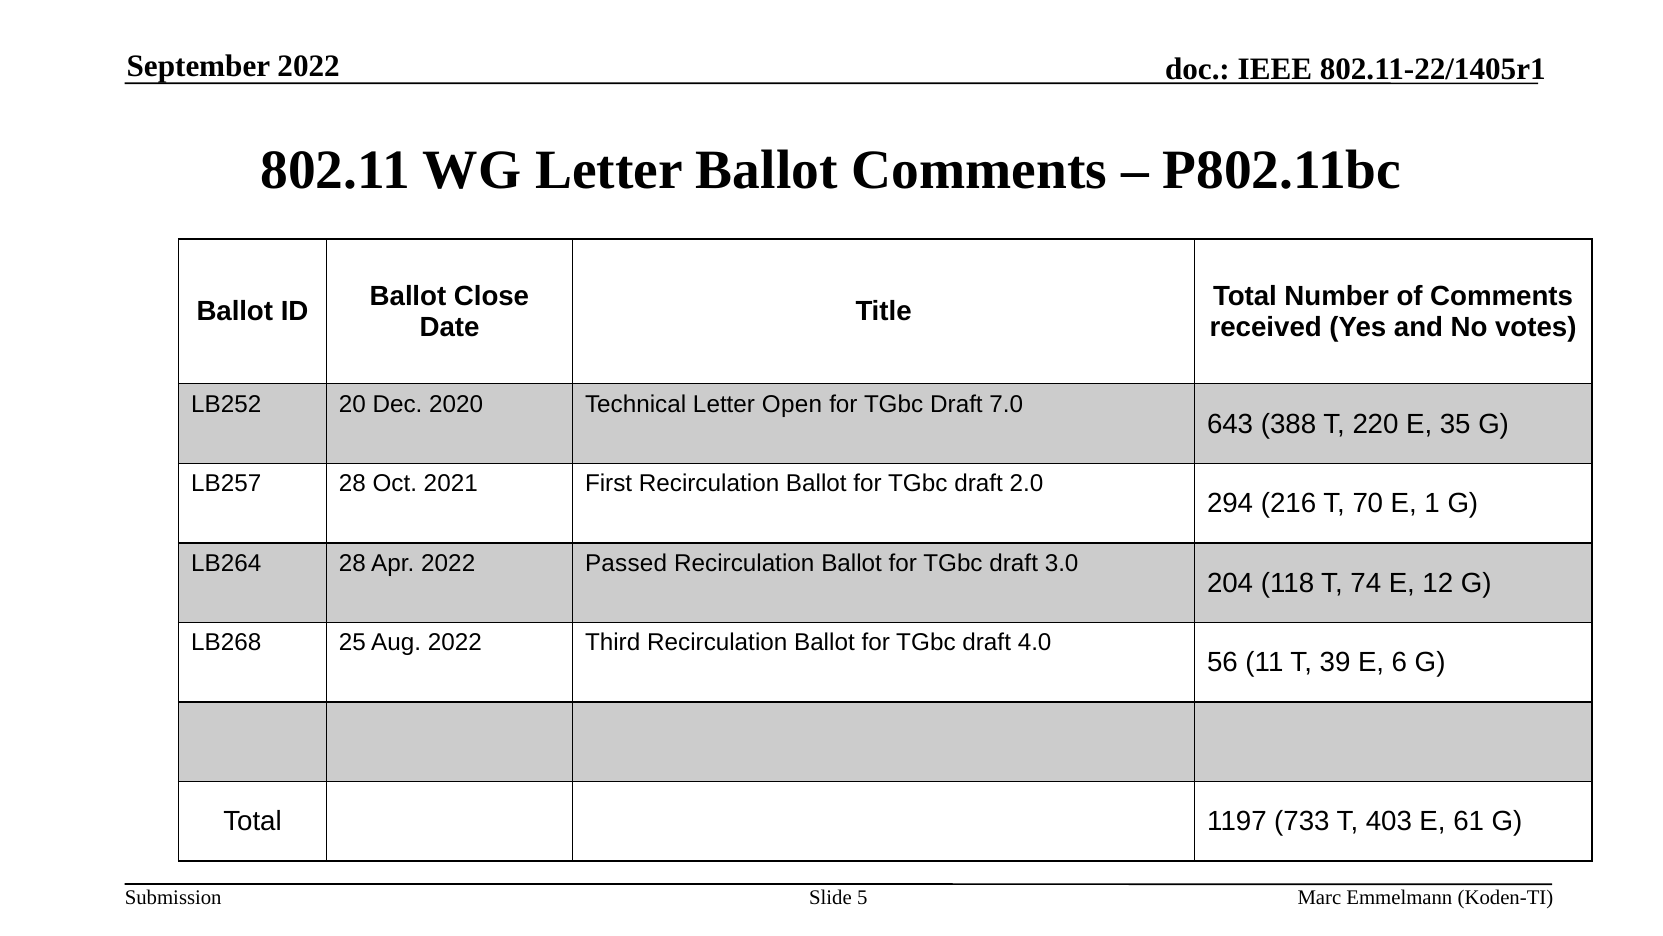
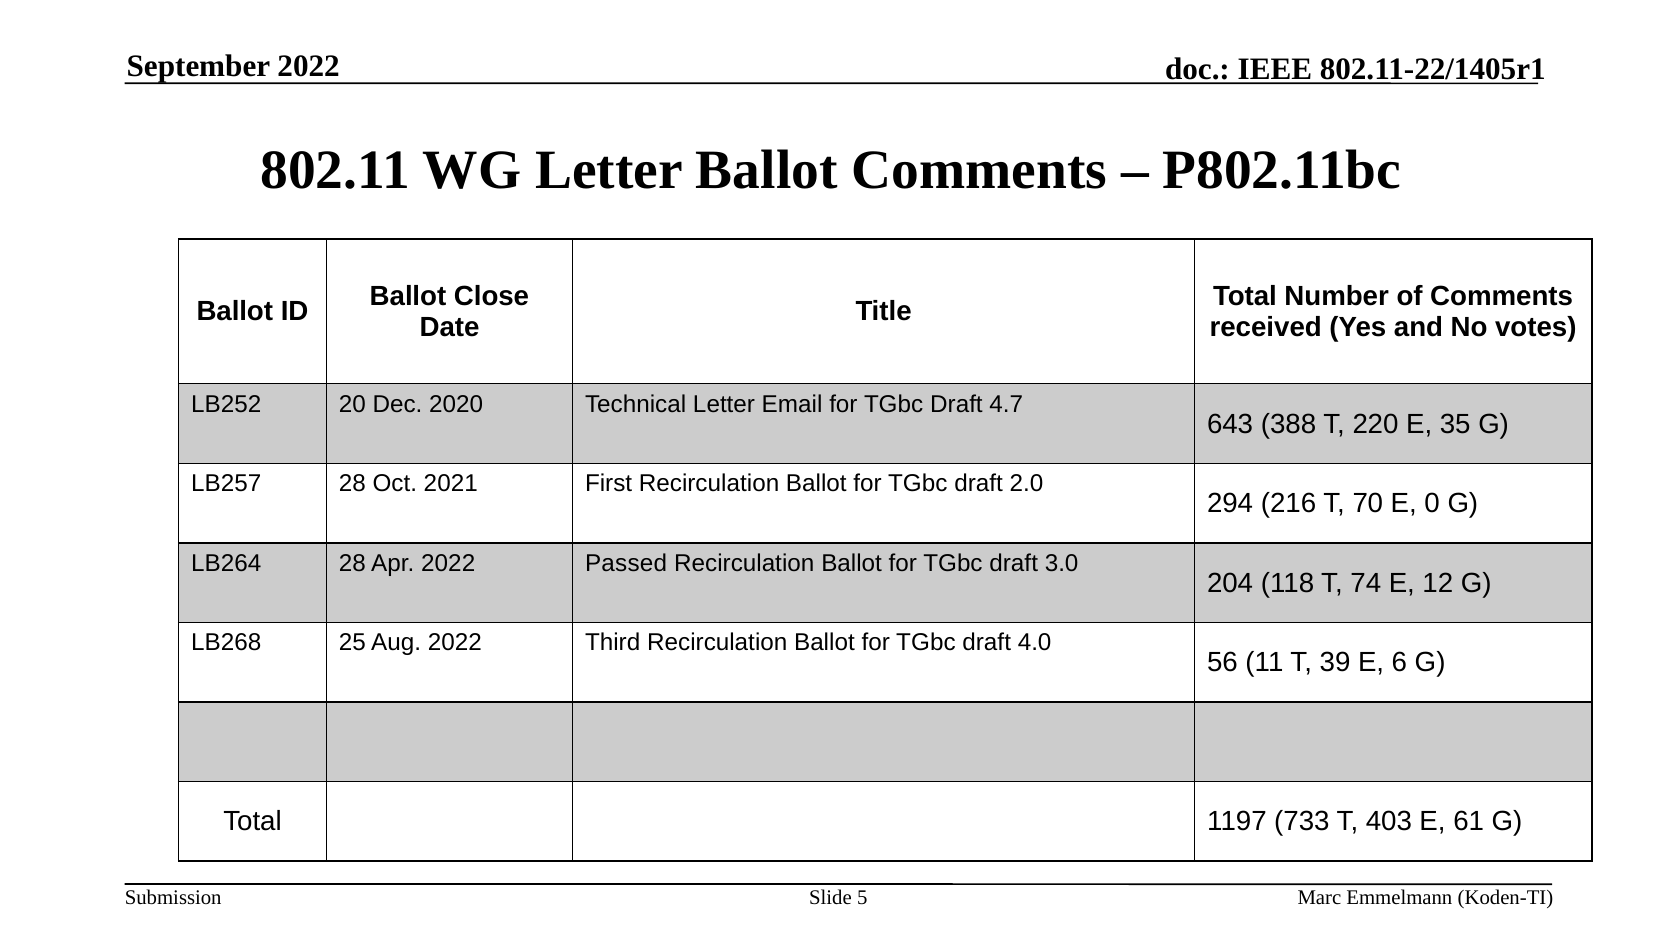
Open: Open -> Email (792, 404)
7.0: 7.0 -> 4.7 (1006, 404)
1: 1 -> 0 (1432, 503)
